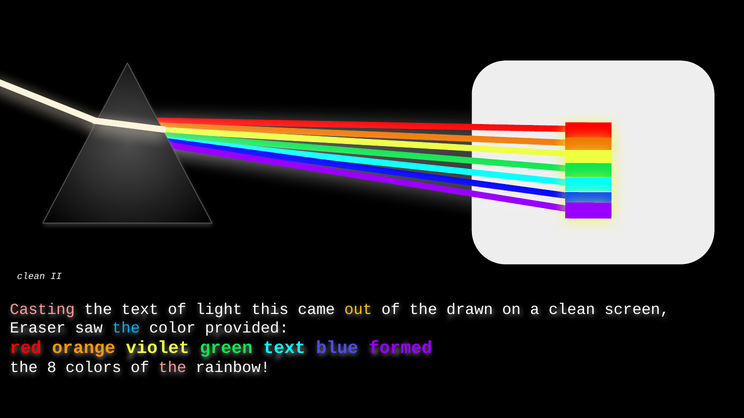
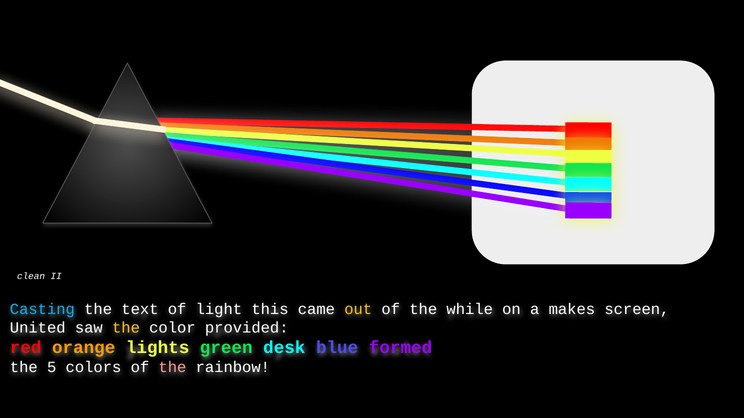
Casting colour: pink -> light blue (42, 309)
drawn: drawn -> while (470, 309)
a clean: clean -> makes (572, 309)
Eraser: Eraser -> United (38, 328)
the colour: light blue -> yellow (126, 328)
violet: violet -> lights (158, 348)
green text: text -> desk (284, 348)
8: 8 -> 5 (52, 368)
